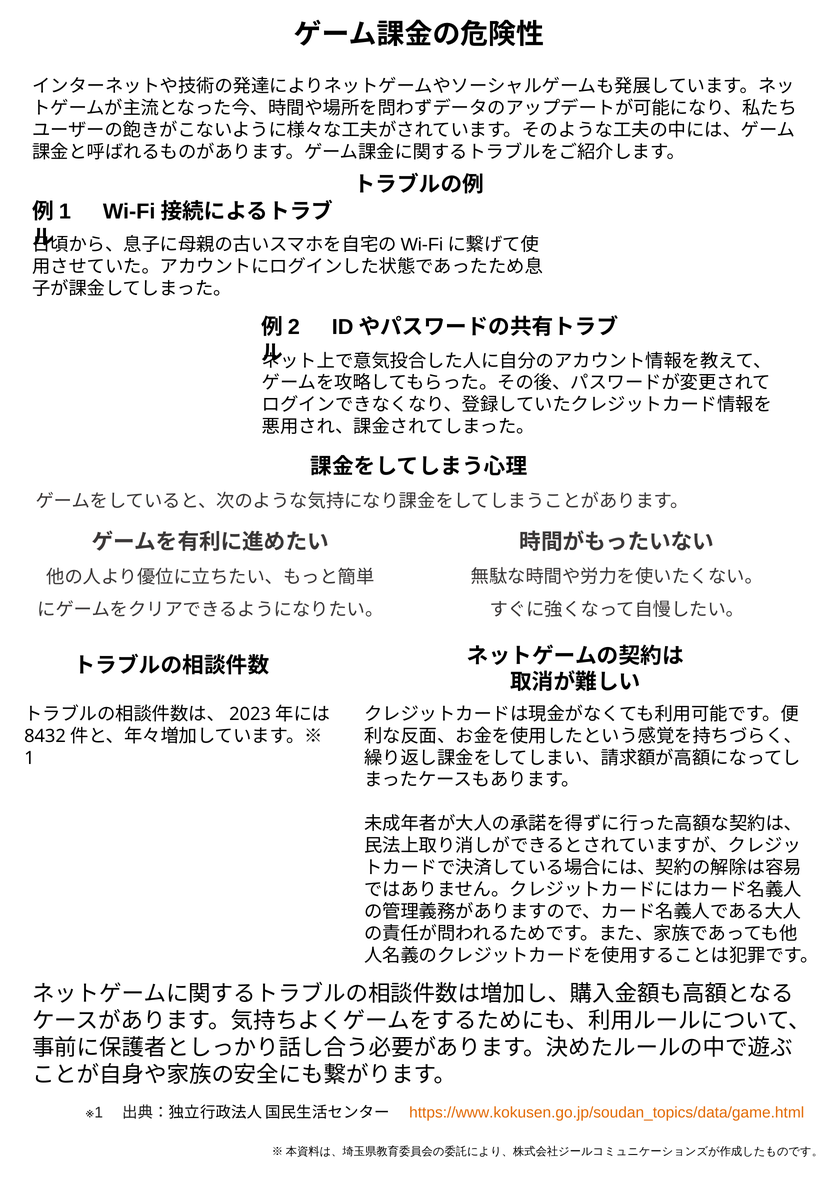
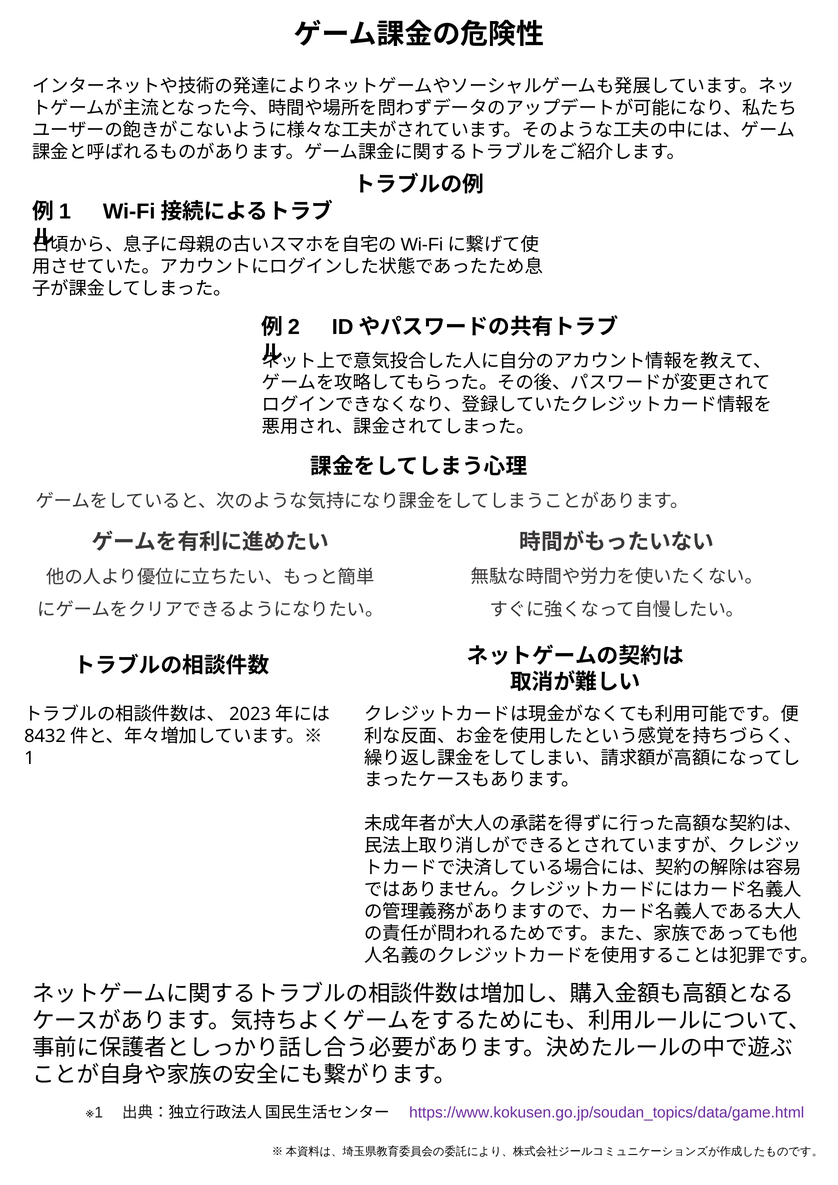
https://www.kokusen.go.jp/soudan_topics/data/game.html colour: orange -> purple (607, 1113)
